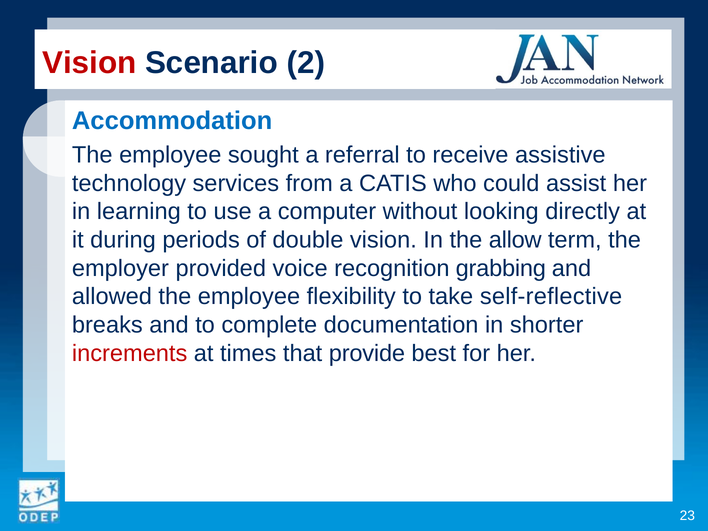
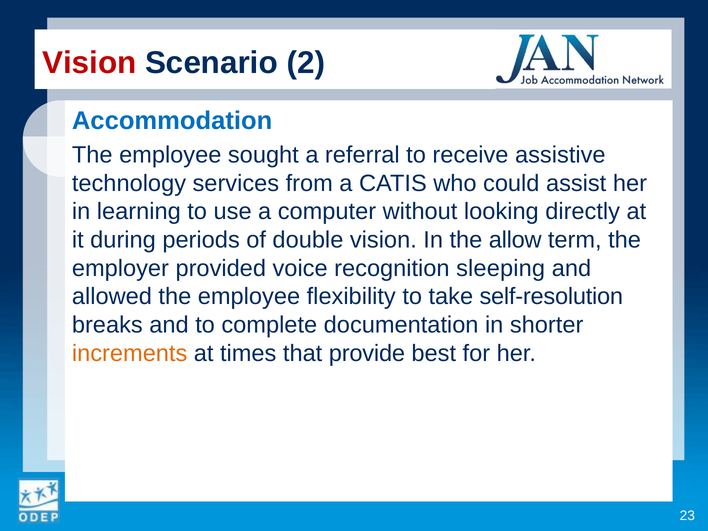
grabbing: grabbing -> sleeping (501, 268)
self-reflective: self-reflective -> self-resolution (551, 297)
increments colour: red -> orange (130, 353)
